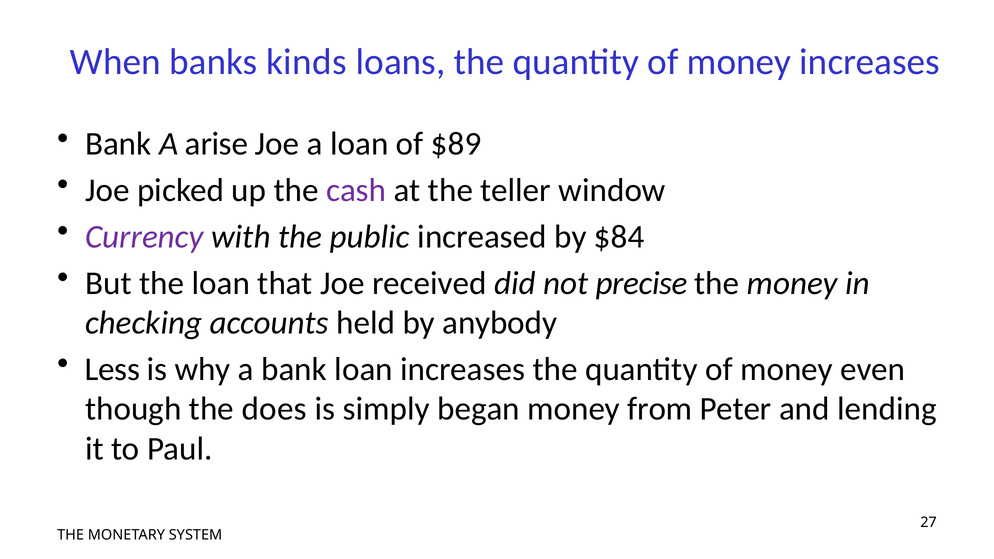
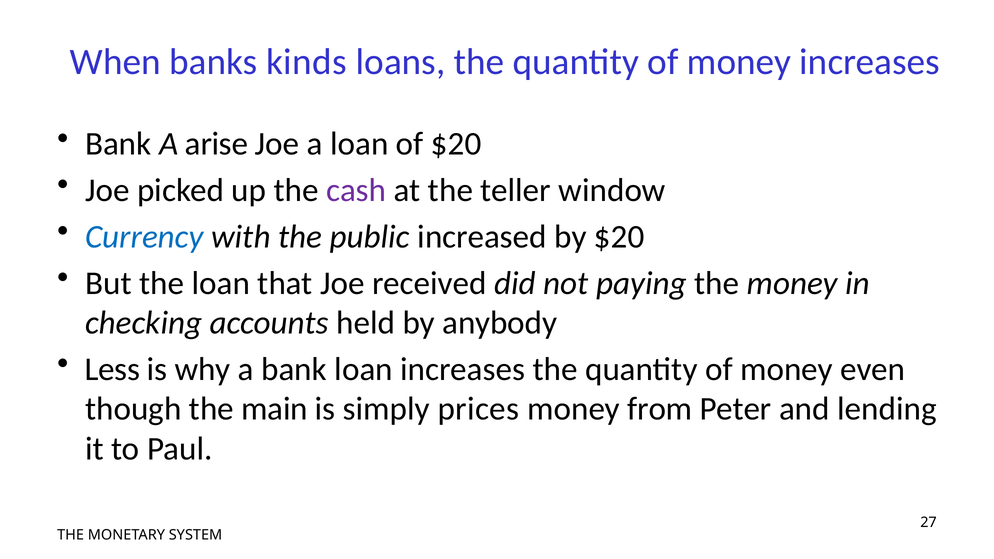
of $89: $89 -> $20 (456, 144)
Currency colour: purple -> blue (144, 237)
by $84: $84 -> $20 (619, 237)
precise: precise -> paying (641, 283)
does: does -> main (275, 409)
began: began -> prices (478, 409)
